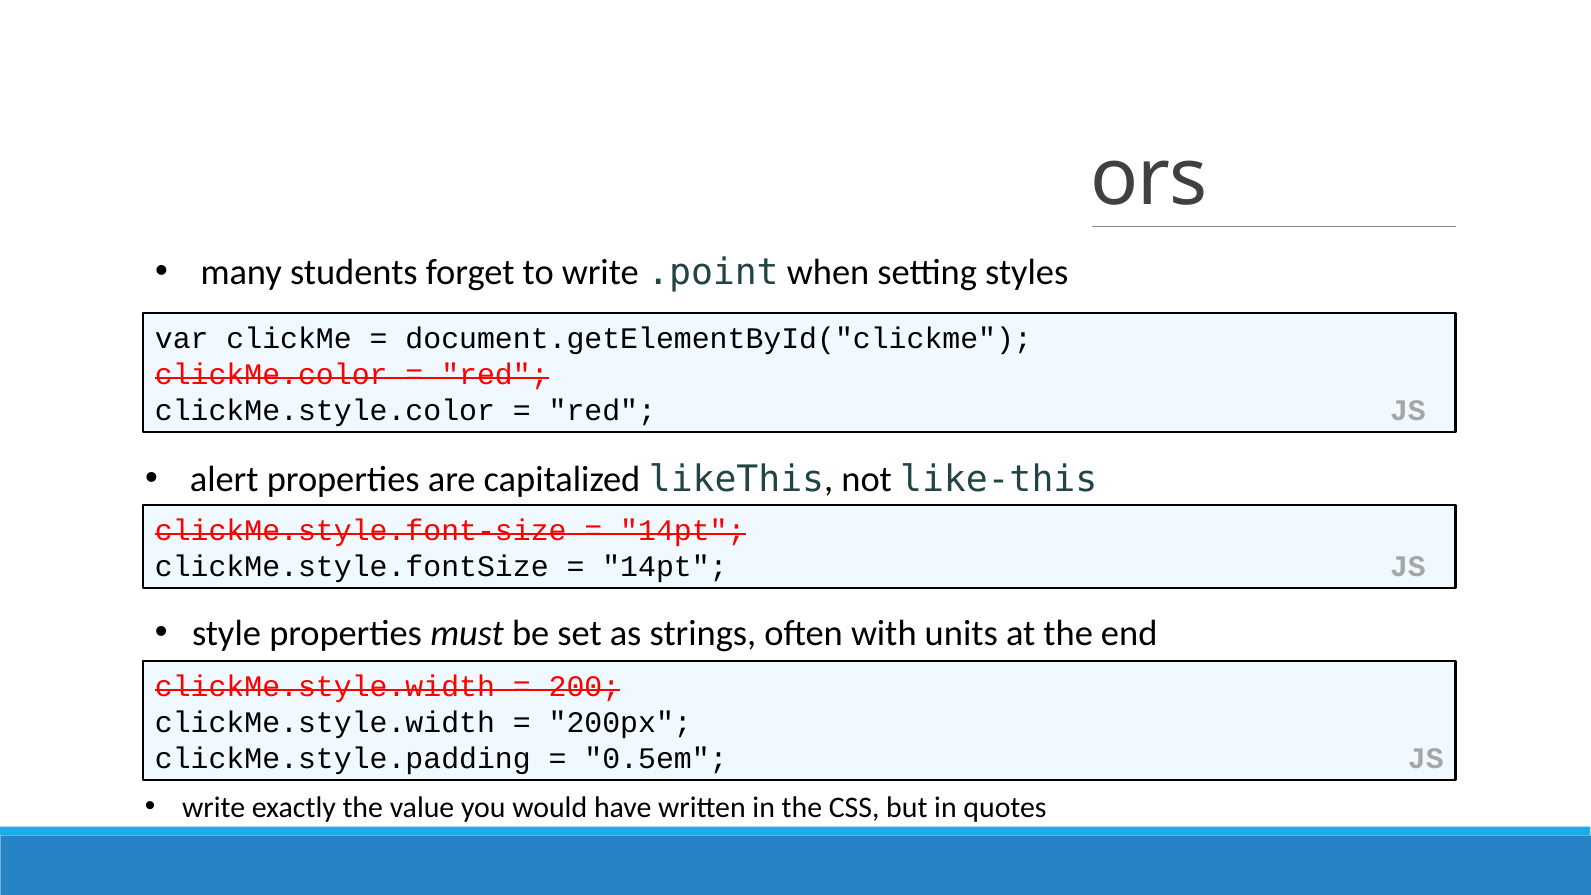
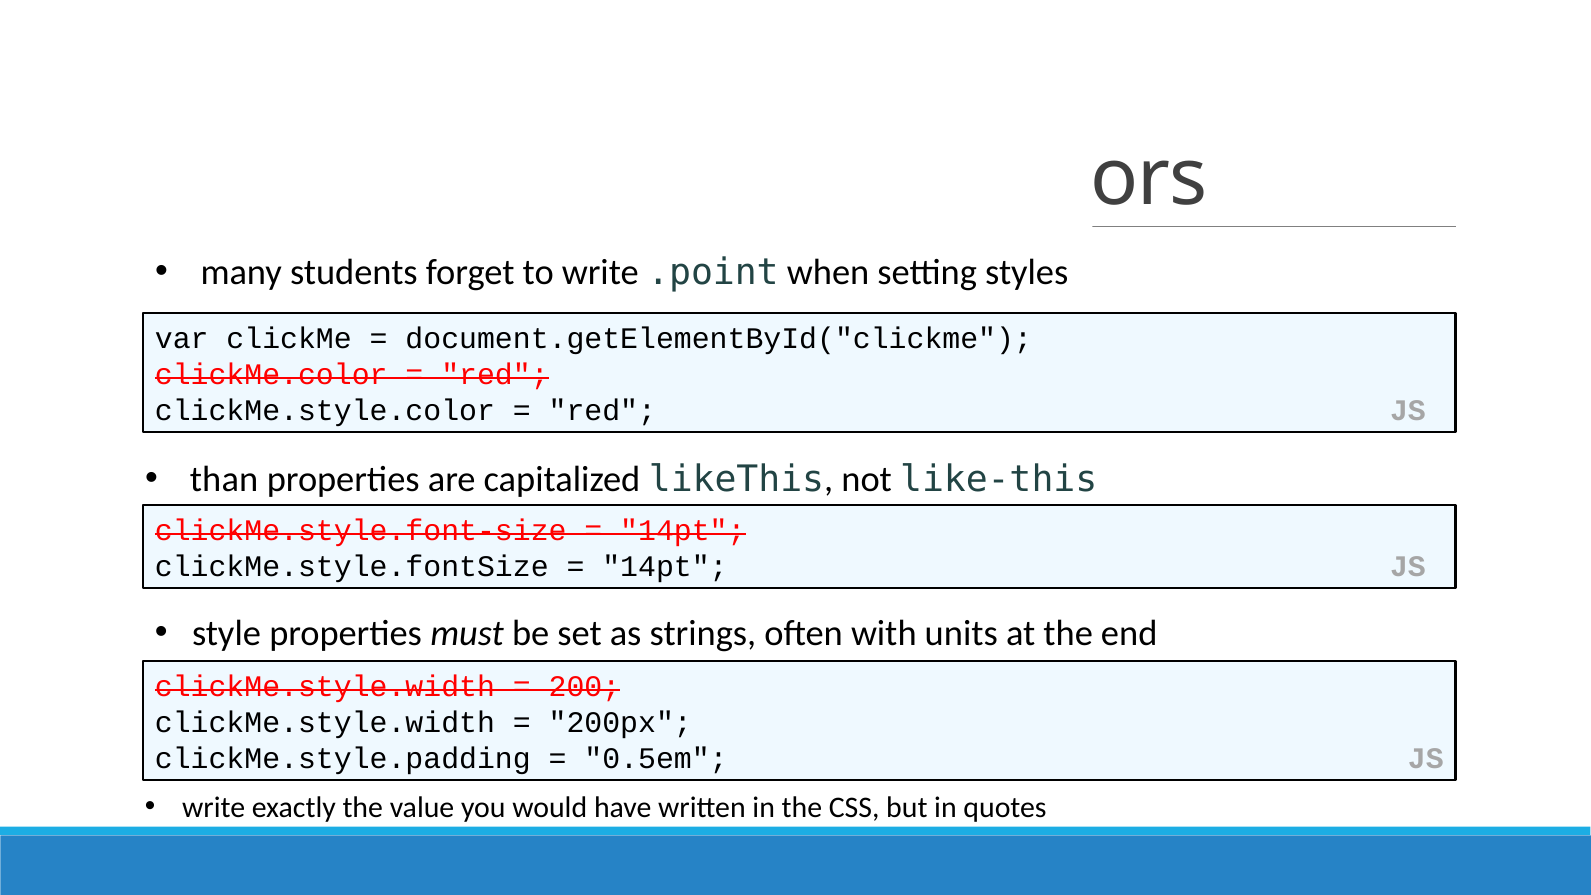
alert: alert -> than (224, 479)
